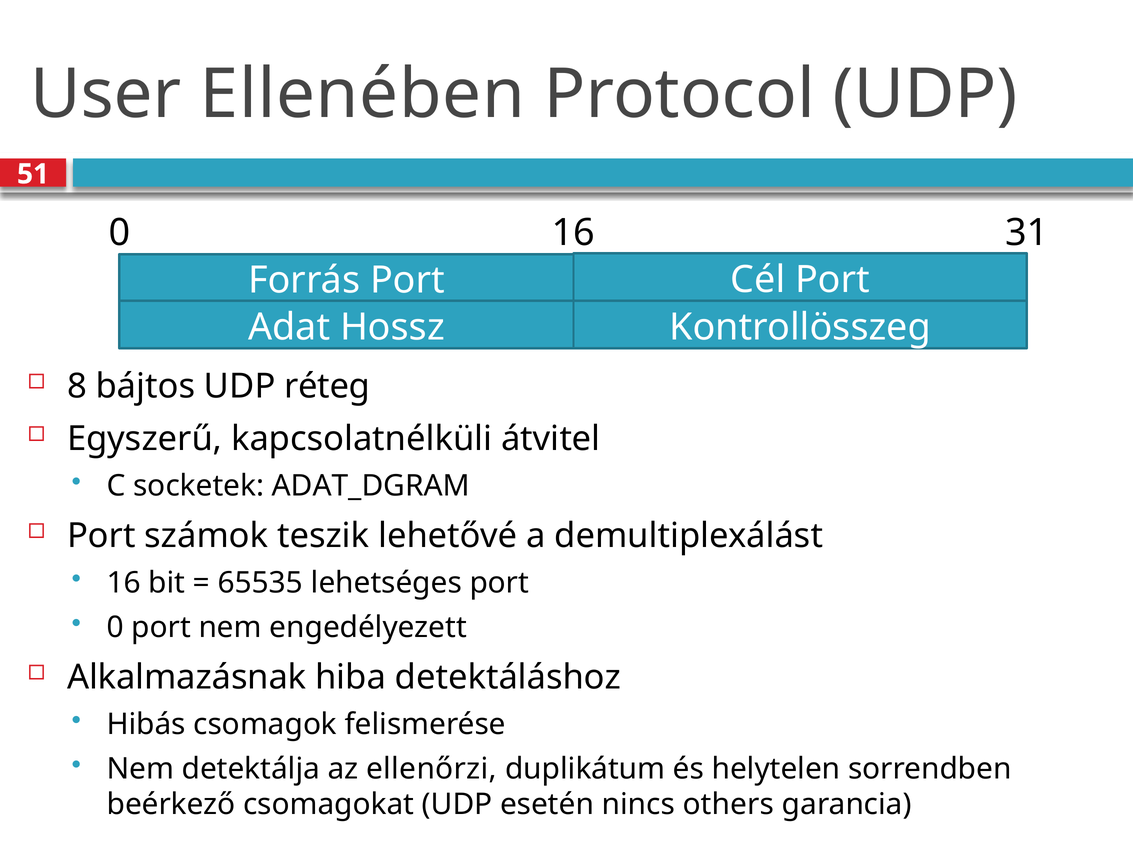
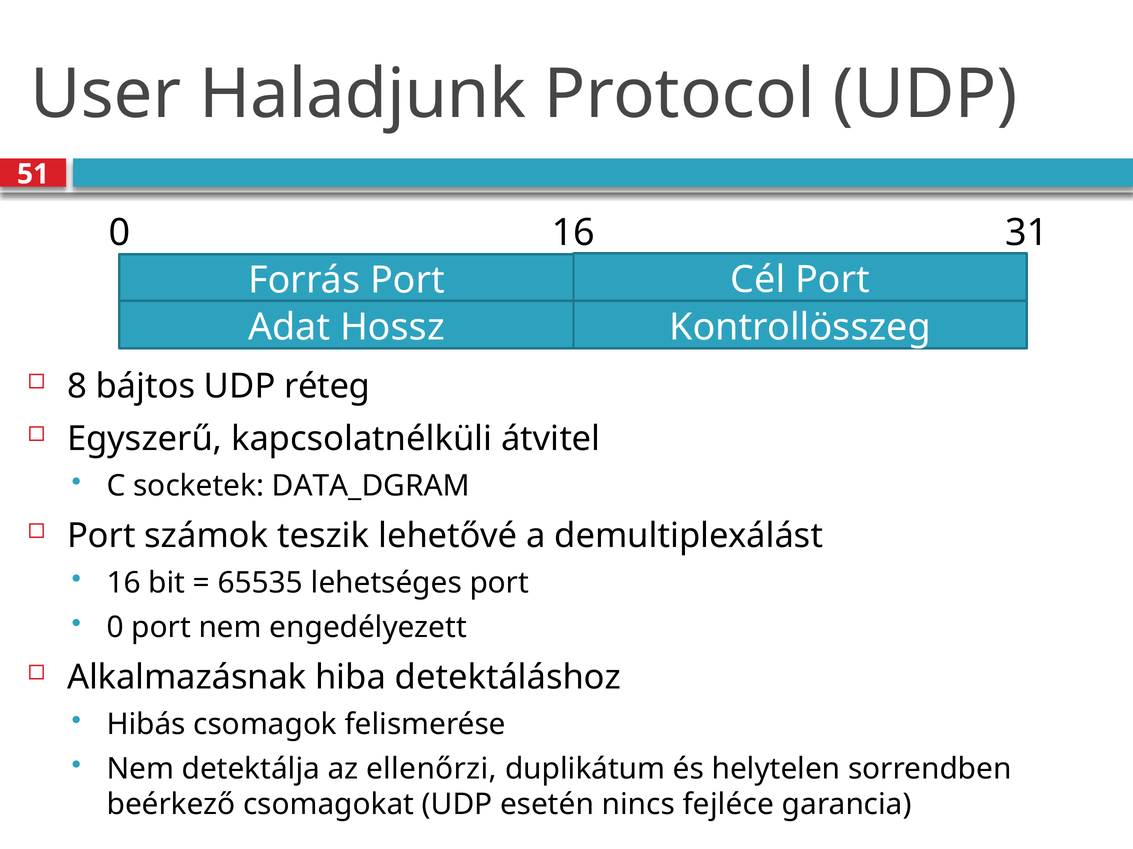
Ellenében: Ellenében -> Haladjunk (363, 95)
ADAT_DGRAM: ADAT_DGRAM -> DATA_DGRAM (371, 486)
others: others -> fejléce (728, 805)
